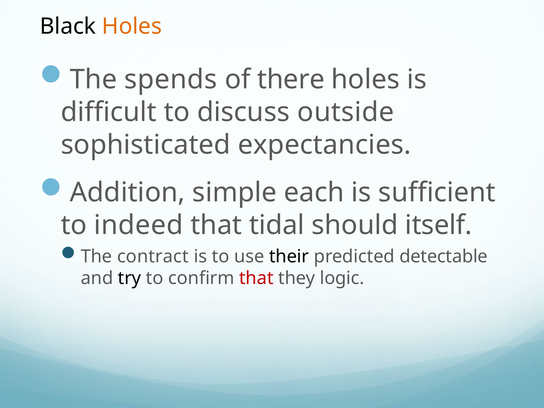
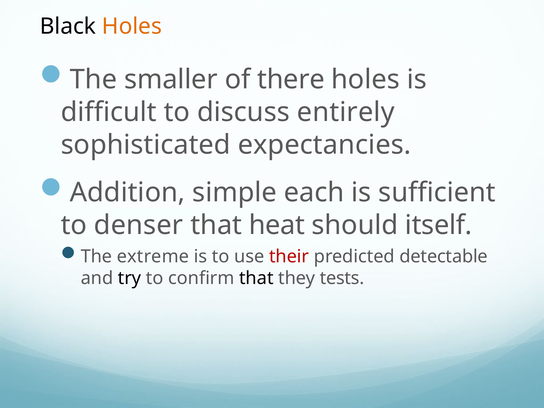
spends: spends -> smaller (171, 80)
outside: outside -> entirely (346, 112)
indeed: indeed -> denser (139, 225)
tidal: tidal -> heat (277, 225)
contract: contract -> extreme (153, 256)
their colour: black -> red (289, 256)
that colour: red -> black (256, 278)
logic: logic -> tests (342, 278)
